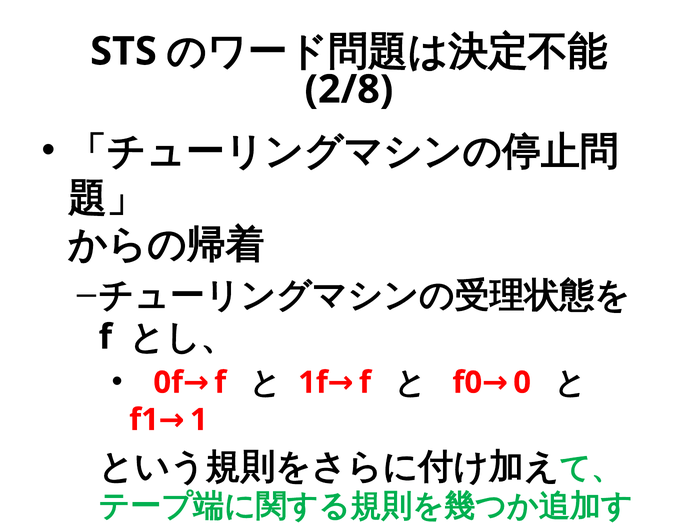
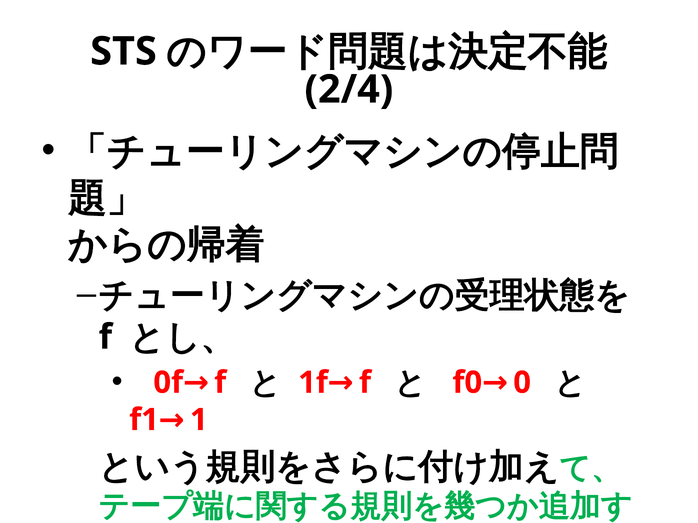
2/8: 2/8 -> 2/4 (349, 90)
